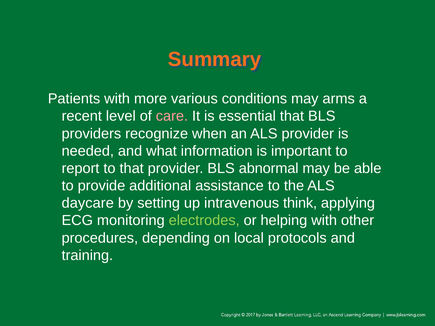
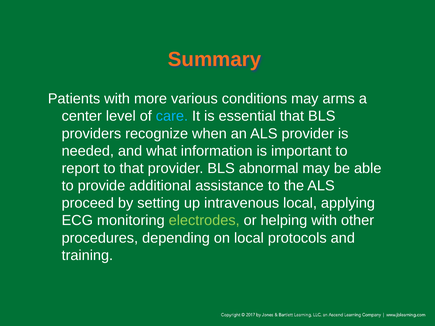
recent: recent -> center (82, 116)
care colour: pink -> light blue (172, 116)
daycare: daycare -> proceed (88, 203)
intravenous think: think -> local (300, 203)
